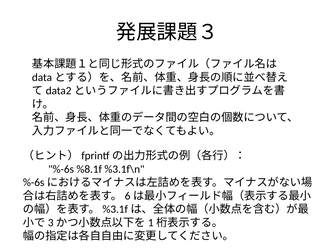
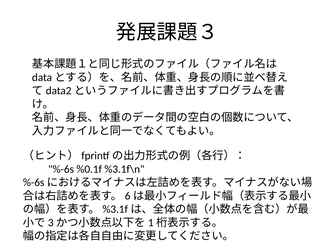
%8.1f: %8.1f -> %0.1f (89, 169)
